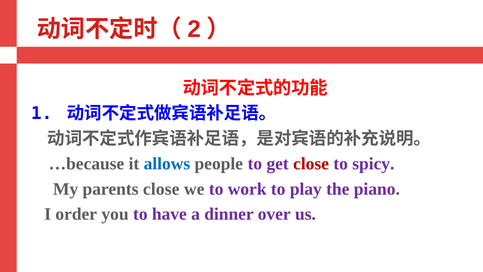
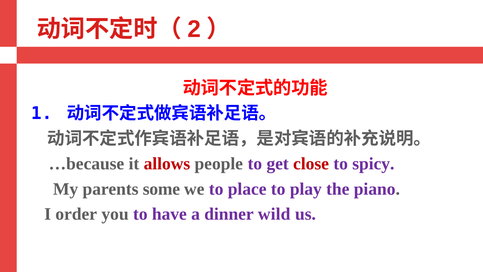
allows colour: blue -> red (167, 164)
parents close: close -> some (161, 189)
work: work -> place (247, 189)
over: over -> wild (274, 214)
